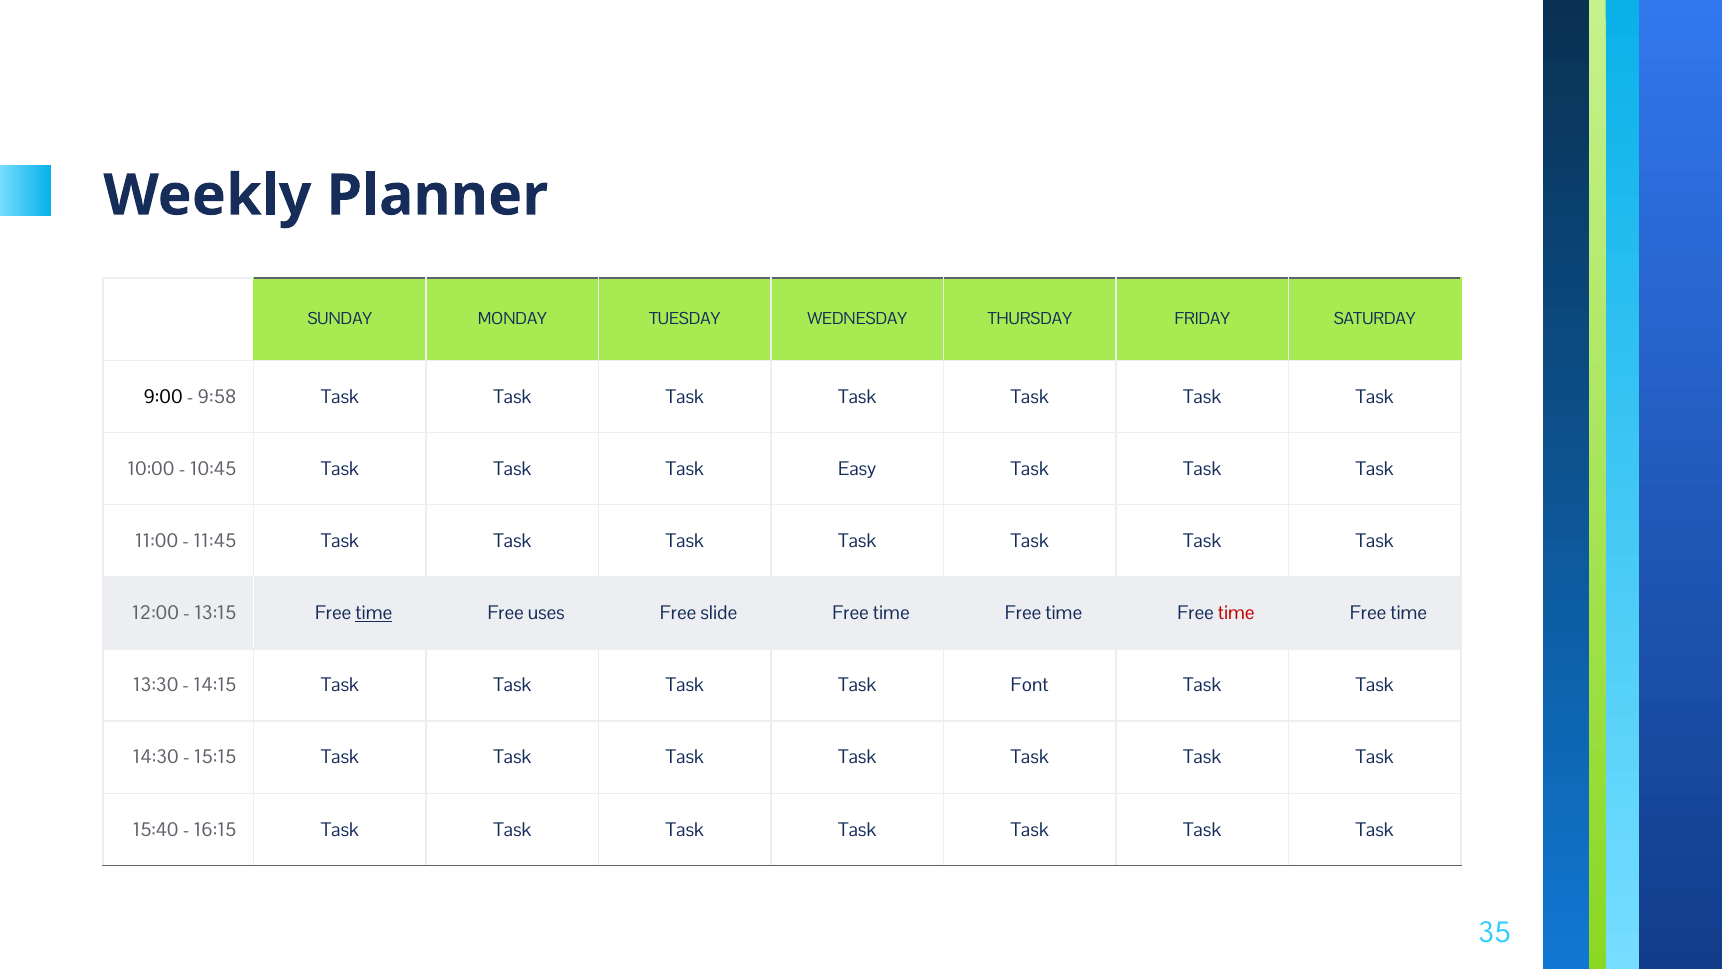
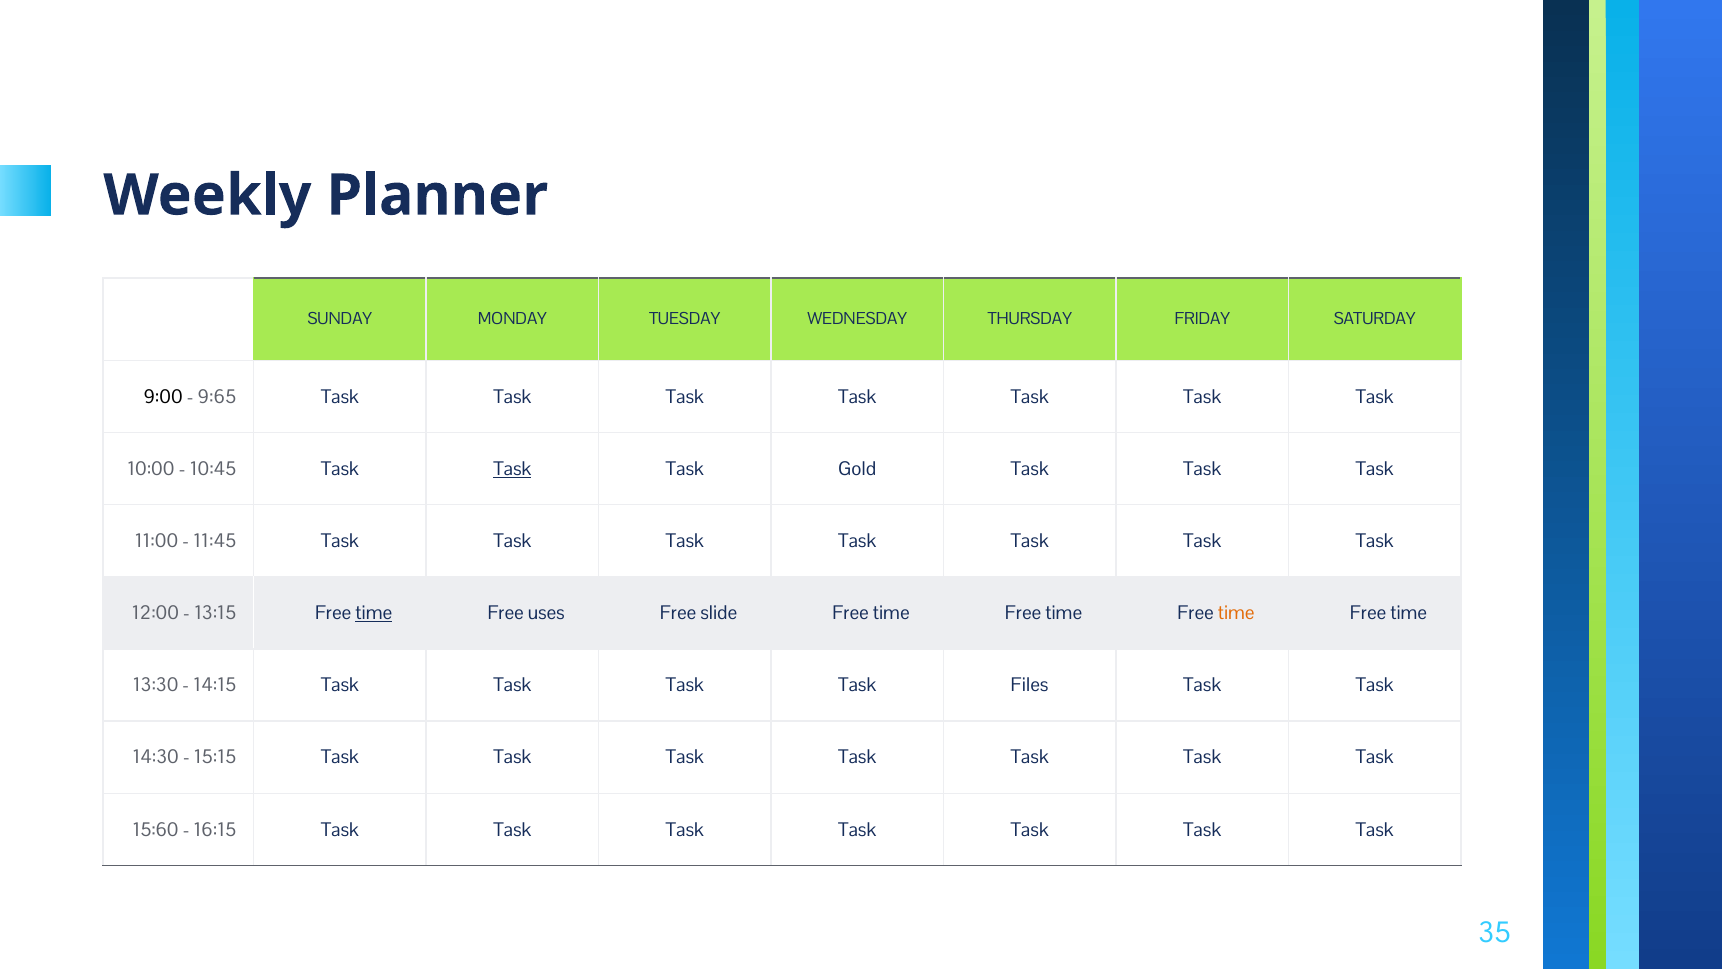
9:58: 9:58 -> 9:65 (217, 397)
Task underline: none -> present (512, 469)
Easy: Easy -> Gold (857, 469)
time colour: red -> orange (1236, 613)
Font: Font -> Files (1030, 685)
15:40: 15:40 -> 15:60 (156, 829)
